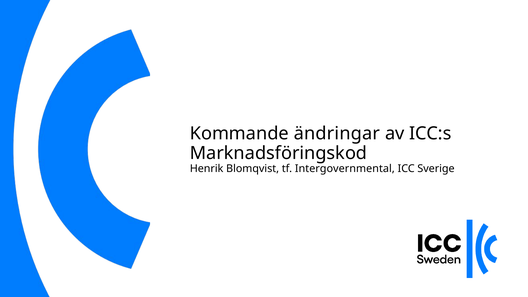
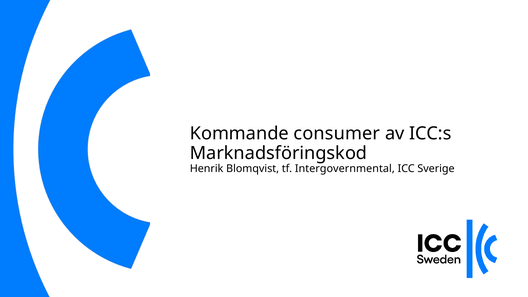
ändringar: ändringar -> consumer (337, 134)
